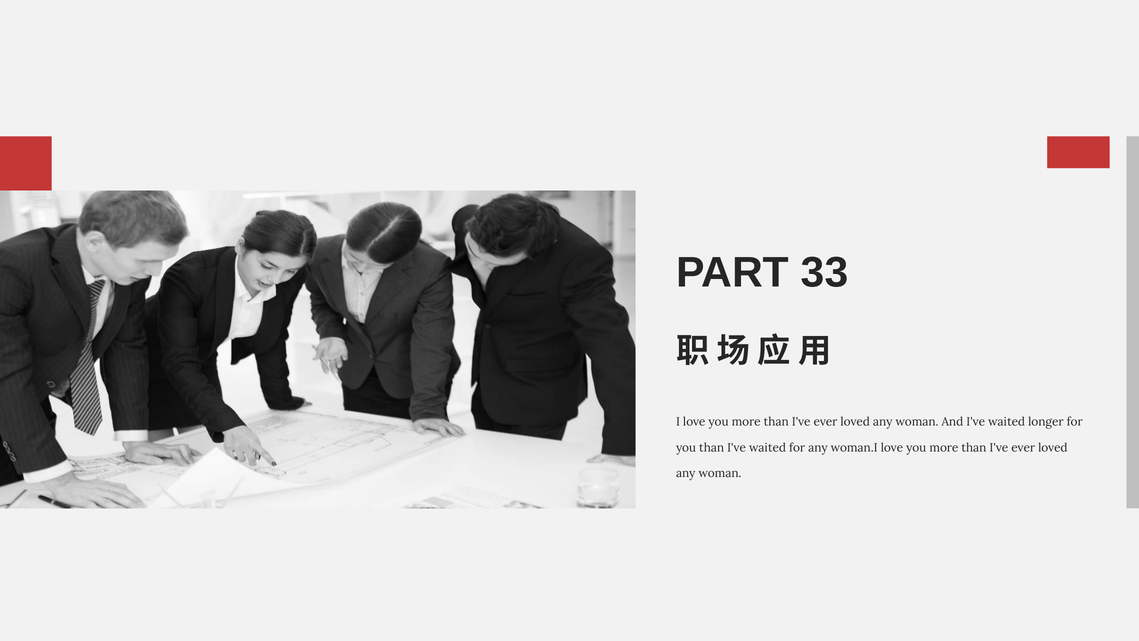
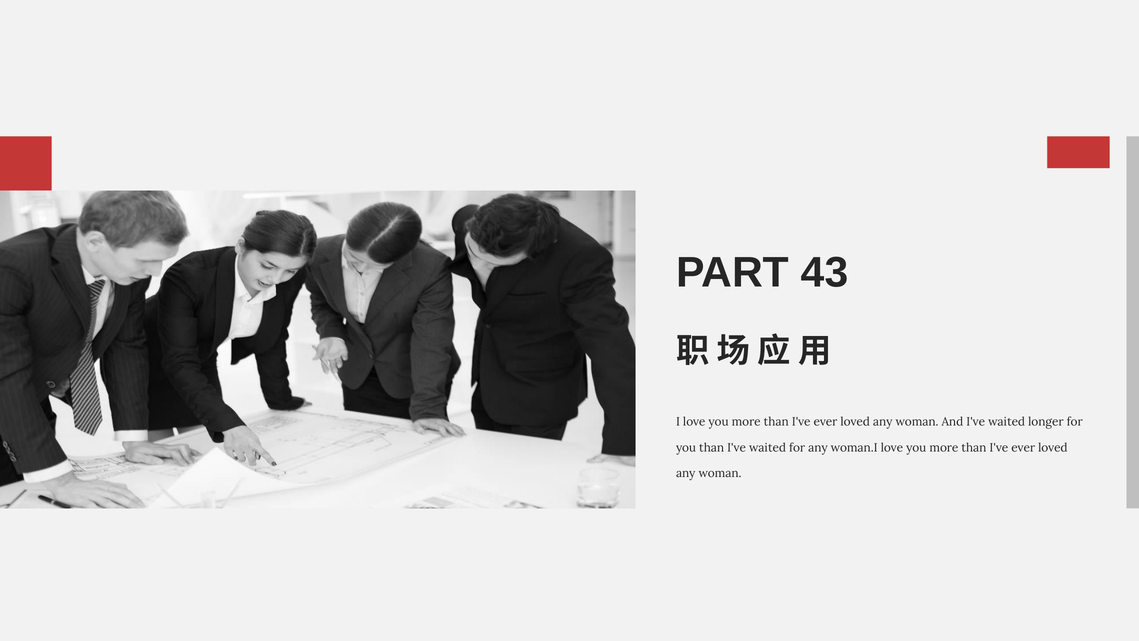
33: 33 -> 43 (825, 272)
